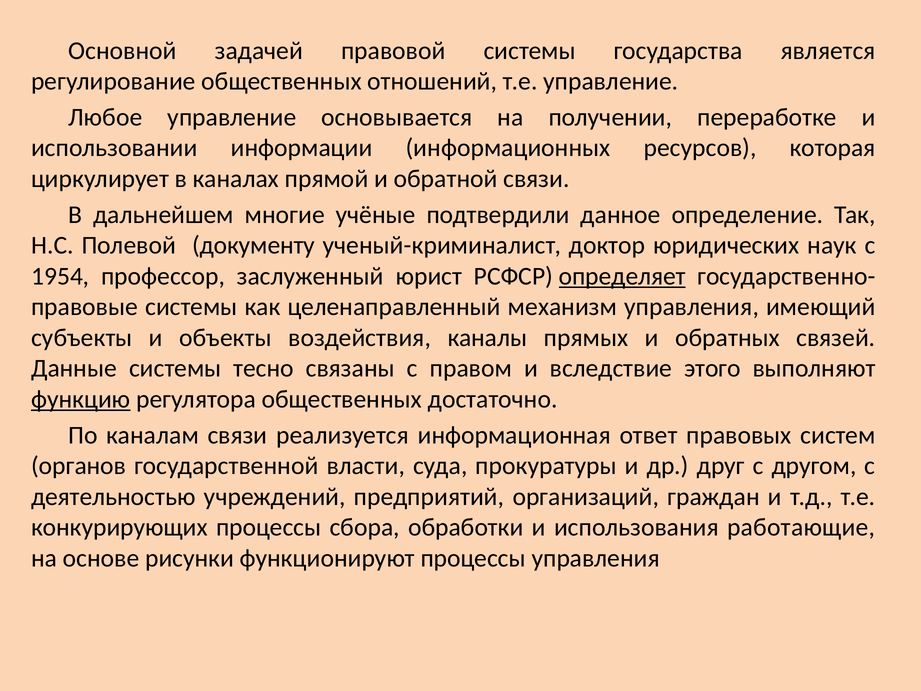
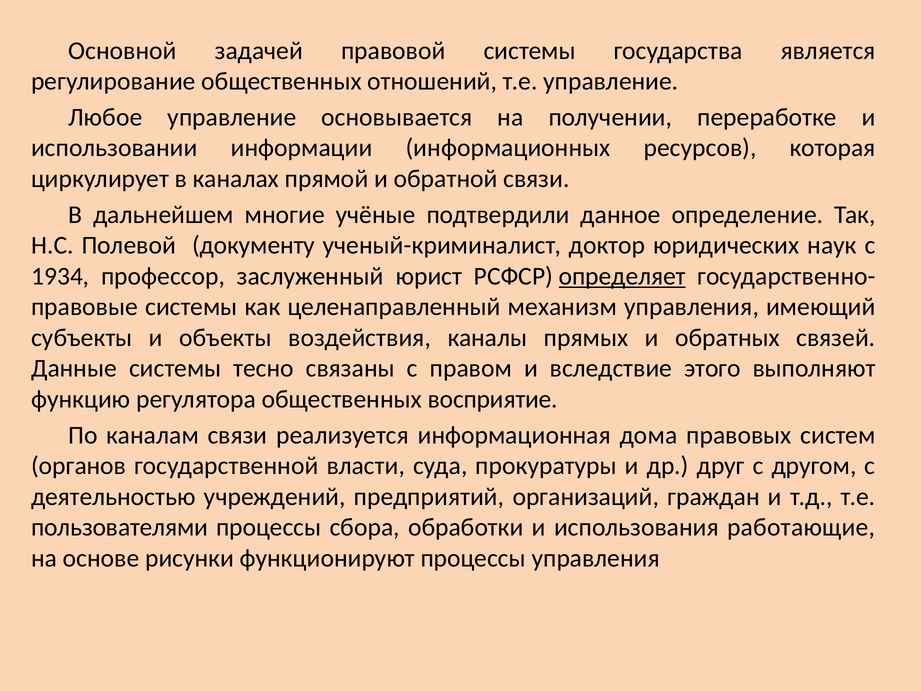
1954: 1954 -> 1934 (60, 276)
функцию underline: present -> none (81, 399)
достаточно: достаточно -> восприятие (493, 399)
ответ: ответ -> дома (648, 435)
конкурирующих: конкурирующих -> пользователями (120, 527)
